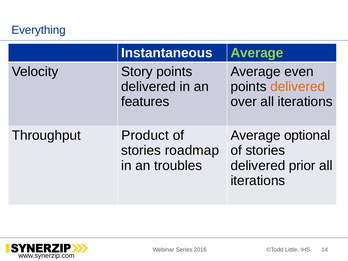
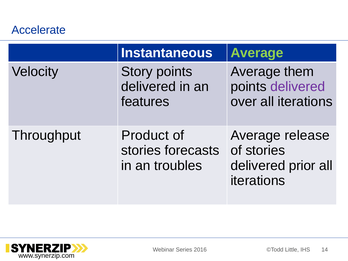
Everything: Everything -> Accelerate (39, 30)
even: even -> them (299, 72)
delivered colour: orange -> purple (298, 87)
optional: optional -> release (307, 135)
roadmap: roadmap -> forecasts (192, 151)
